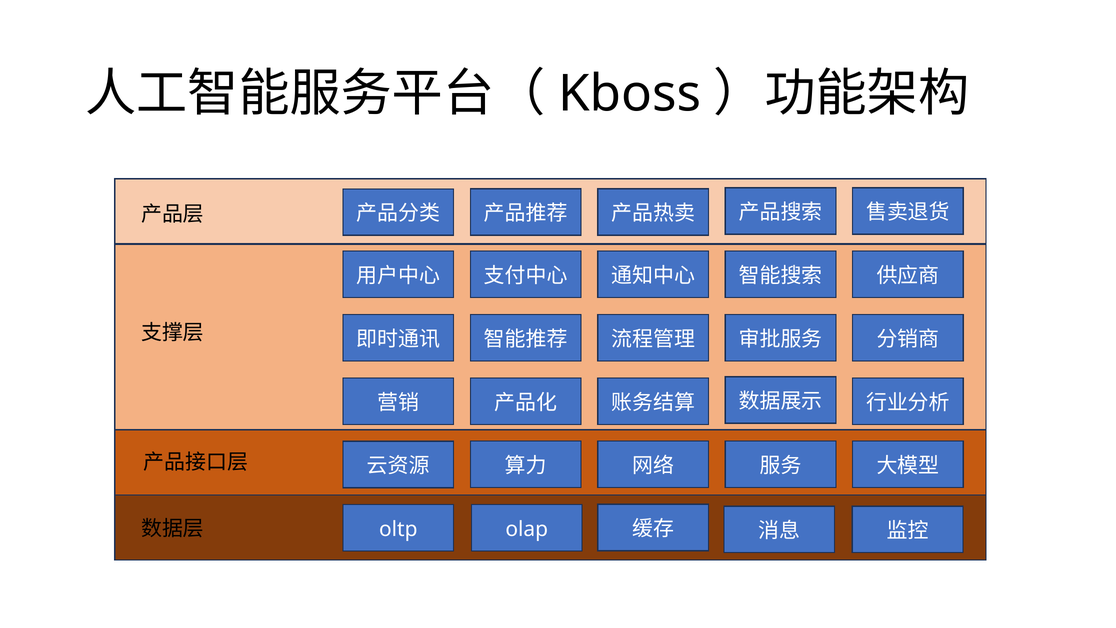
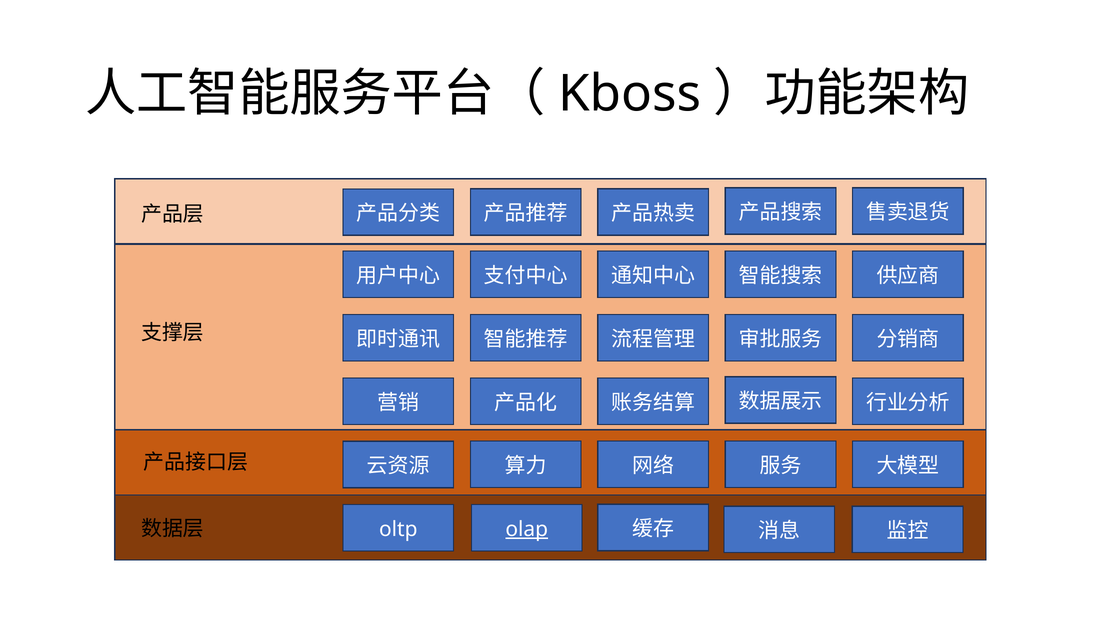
olap underline: none -> present (527, 529)
